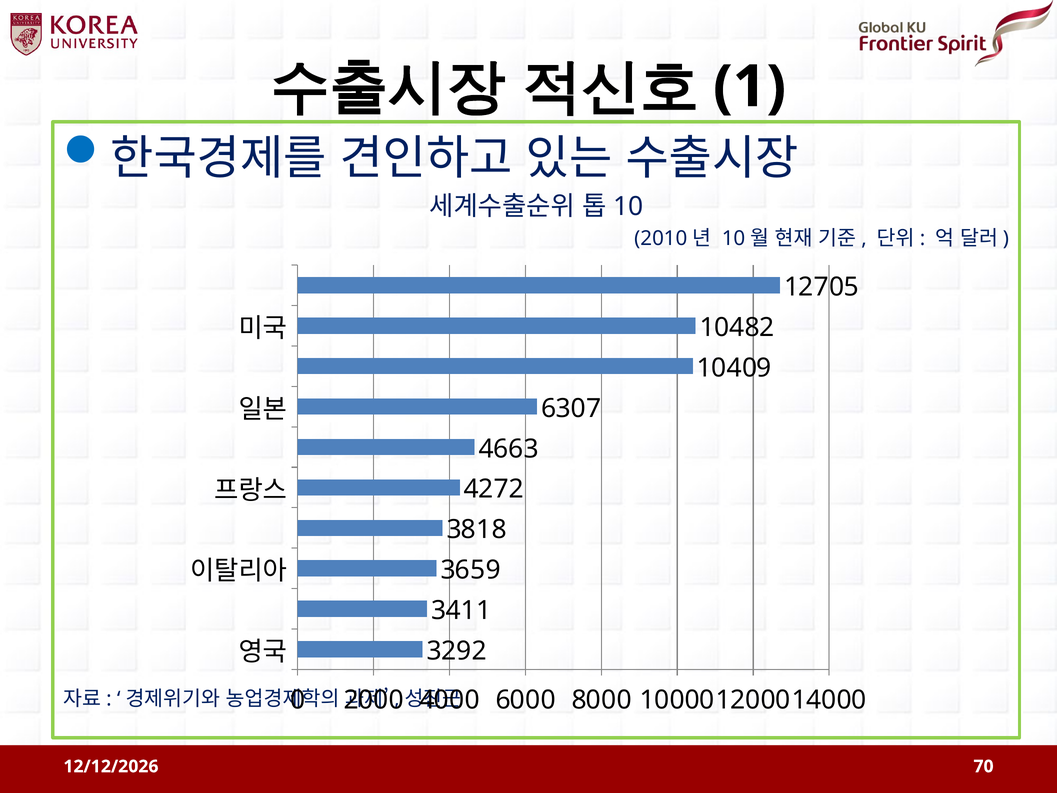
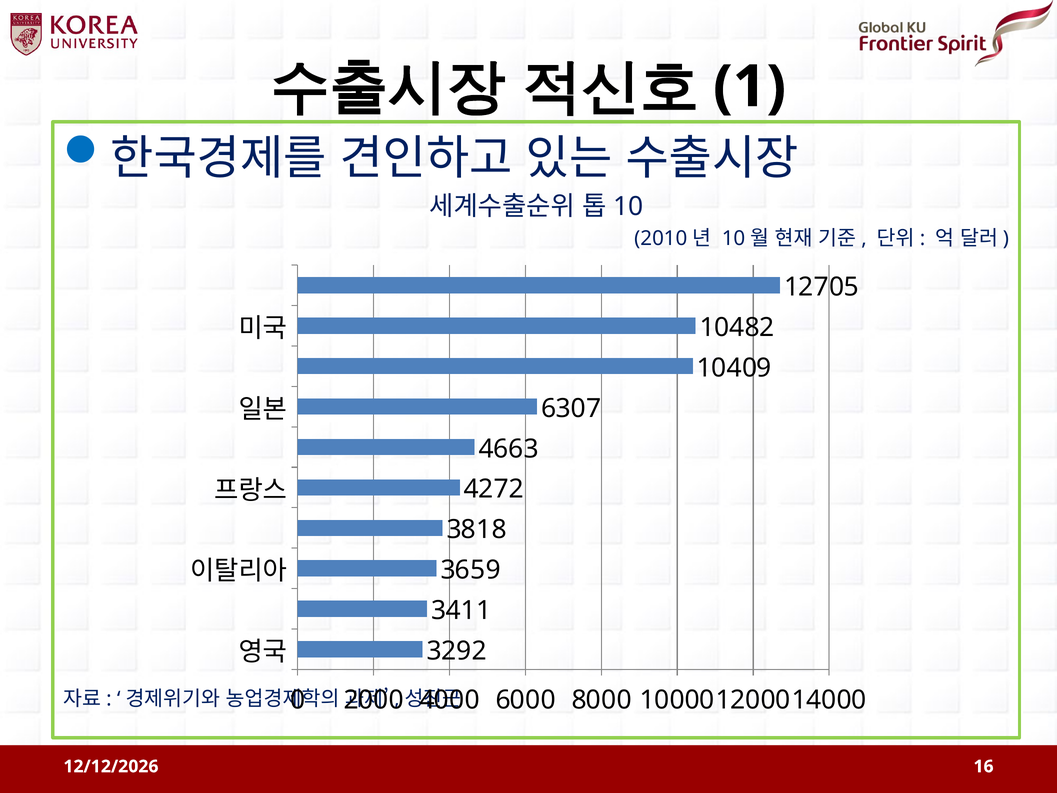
70: 70 -> 16 (984, 766)
